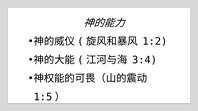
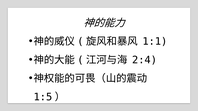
1:2: 1:2 -> 1:1 (155, 42)
3:4: 3:4 -> 2:4 (145, 60)
